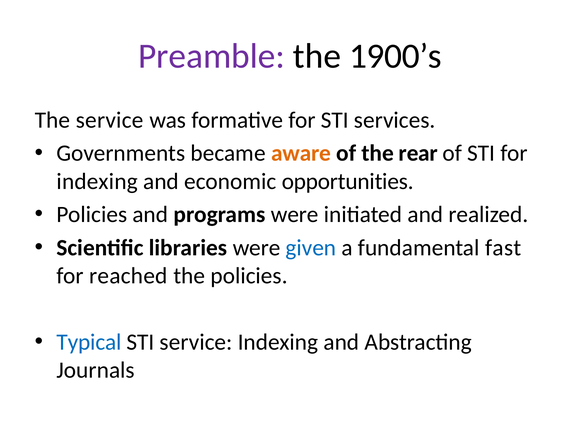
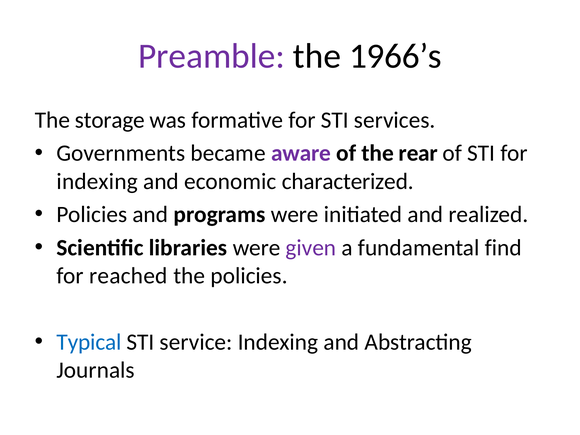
1900’s: 1900’s -> 1966’s (395, 56)
The service: service -> storage (110, 120)
aware colour: orange -> purple (301, 153)
opportunities: opportunities -> characterized (348, 181)
given colour: blue -> purple (311, 248)
fast: fast -> find (503, 248)
